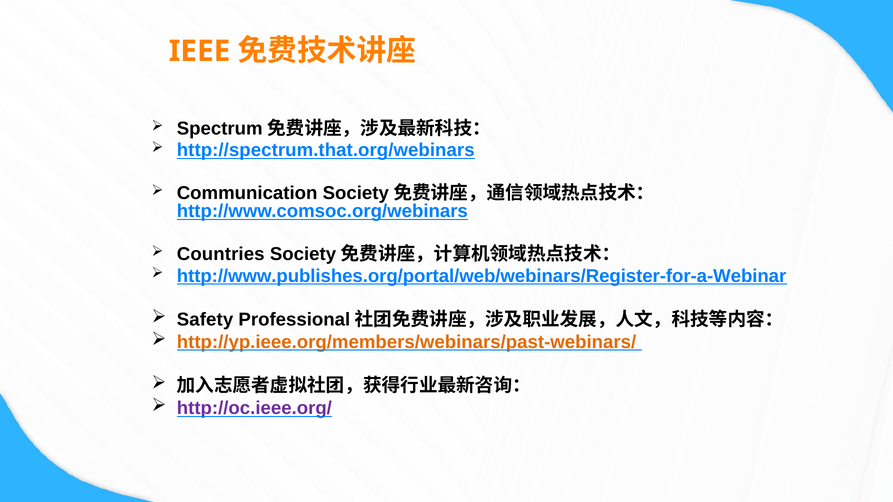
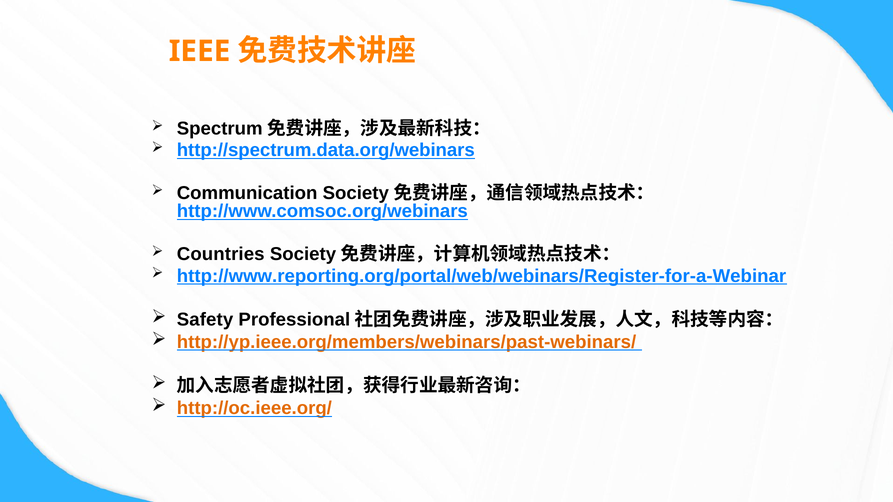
http://spectrum.that.org/webinars: http://spectrum.that.org/webinars -> http://spectrum.data.org/webinars (326, 150)
http://www.publishes.org/portal/web/webinars/Register-for-a-Webinar: http://www.publishes.org/portal/web/webinars/Register-for-a-Webinar -> http://www.reporting.org/portal/web/webinars/Register-for-a-Webinar (482, 276)
http://oc.ieee.org/ colour: purple -> orange (254, 408)
